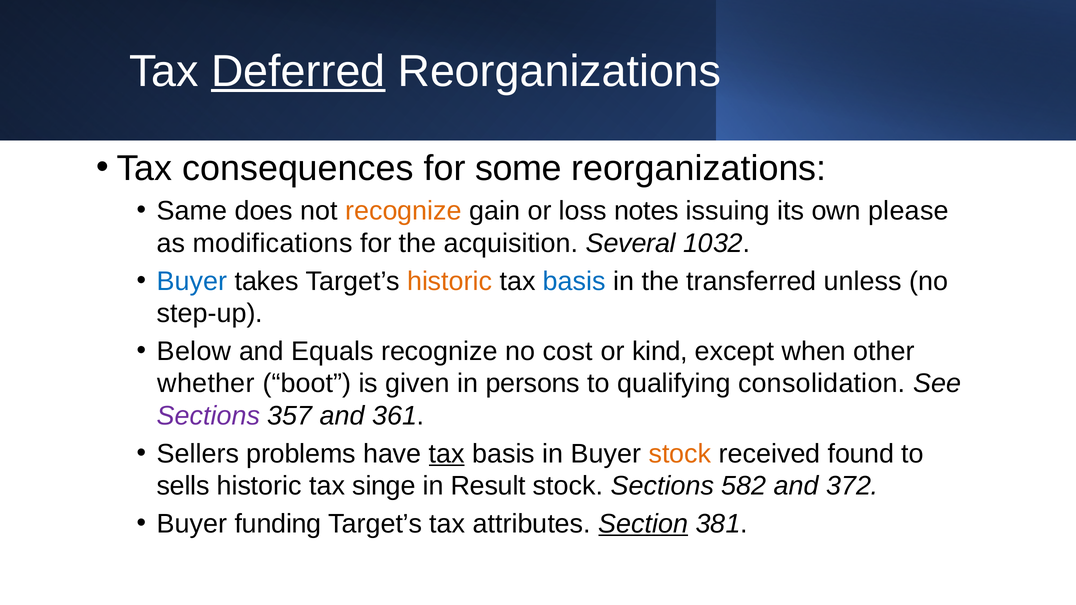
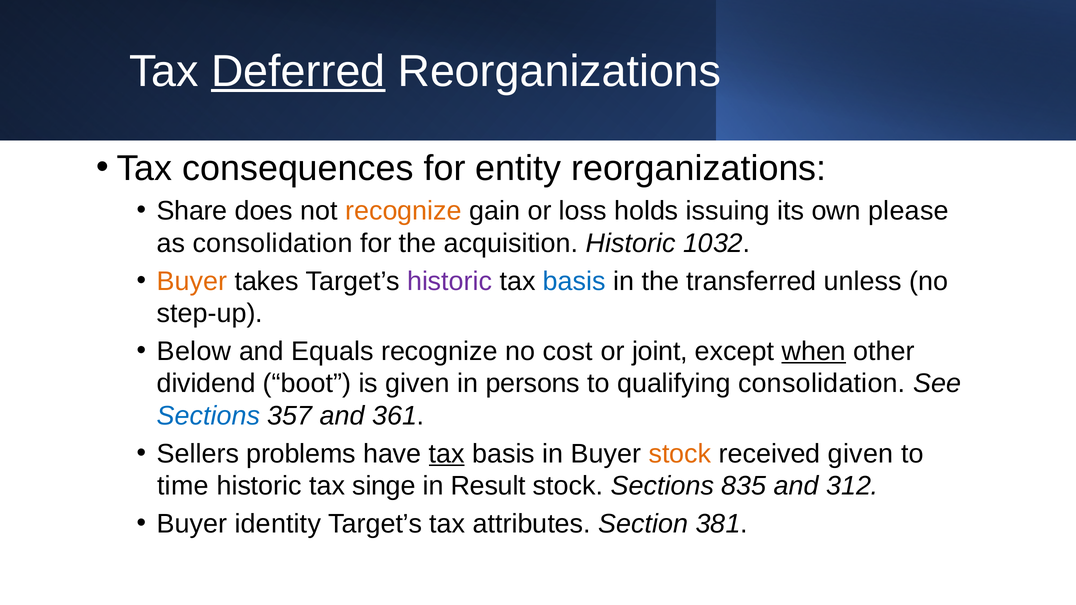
some: some -> entity (518, 168)
Same: Same -> Share (192, 211)
notes: notes -> holds (646, 211)
as modifications: modifications -> consolidation (273, 243)
acquisition Several: Several -> Historic (631, 243)
Buyer colour: blue -> orange (192, 281)
historic colour: orange -> purple (450, 281)
kind: kind -> joint (660, 351)
when underline: none -> present (814, 351)
whether: whether -> dividend (206, 384)
Sections colour: purple -> blue (208, 416)
received found: found -> given (861, 454)
sells: sells -> time (183, 486)
582: 582 -> 835 (744, 486)
372: 372 -> 312 (852, 486)
funding: funding -> identity (278, 524)
Section underline: present -> none (643, 524)
